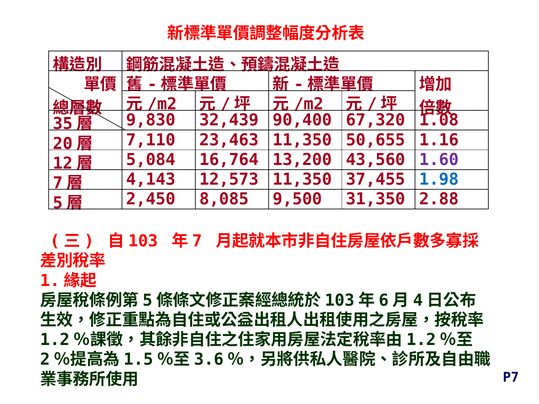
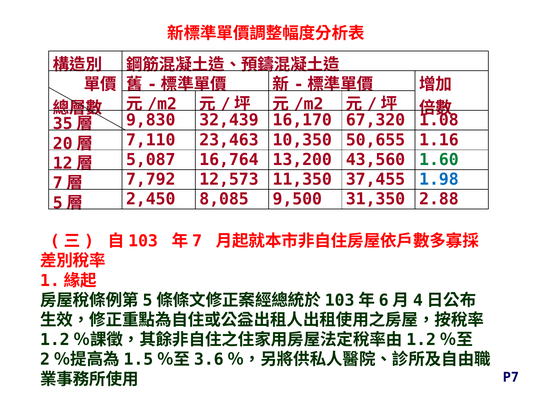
90,400: 90,400 -> 16,170 (302, 120)
23,463 11,350: 11,350 -> 10,350 (302, 140)
5,084: 5,084 -> 5,087 (151, 160)
1.60 colour: purple -> green (439, 160)
4,143: 4,143 -> 7,792 (151, 180)
